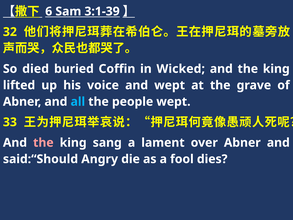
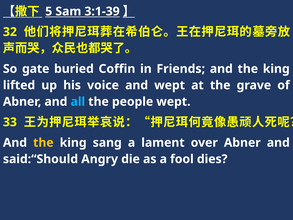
6: 6 -> 5 (49, 11)
died: died -> gate (36, 69)
Wicked: Wicked -> Friends (181, 69)
the colour: pink -> yellow (43, 143)
